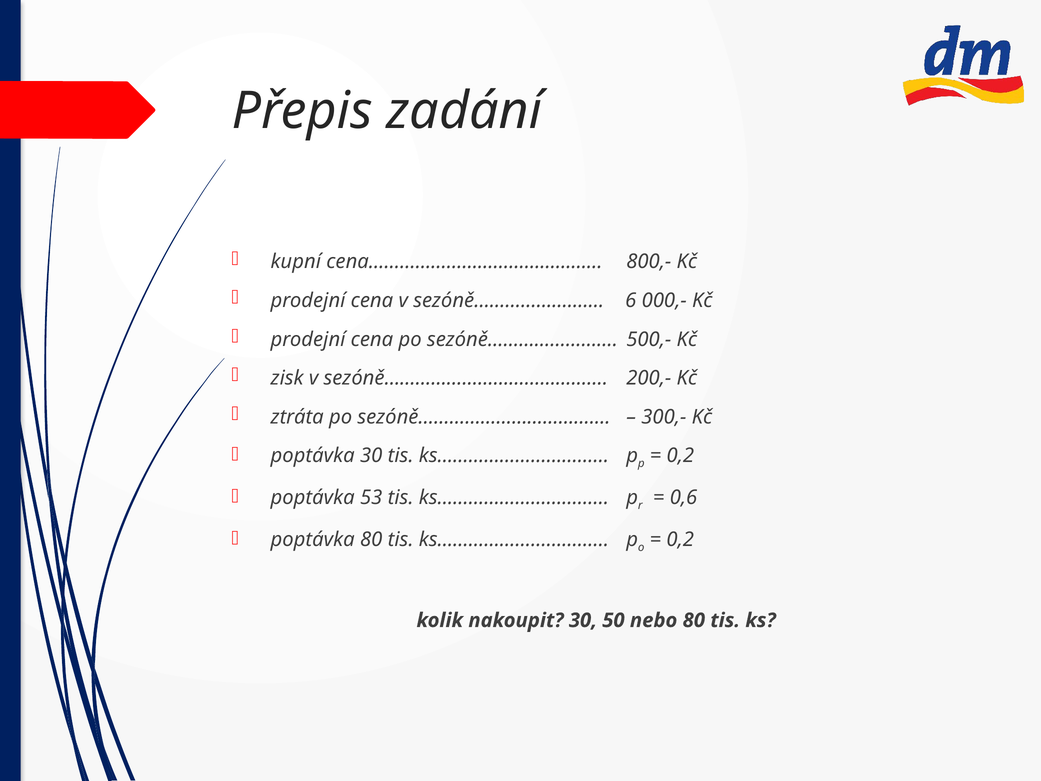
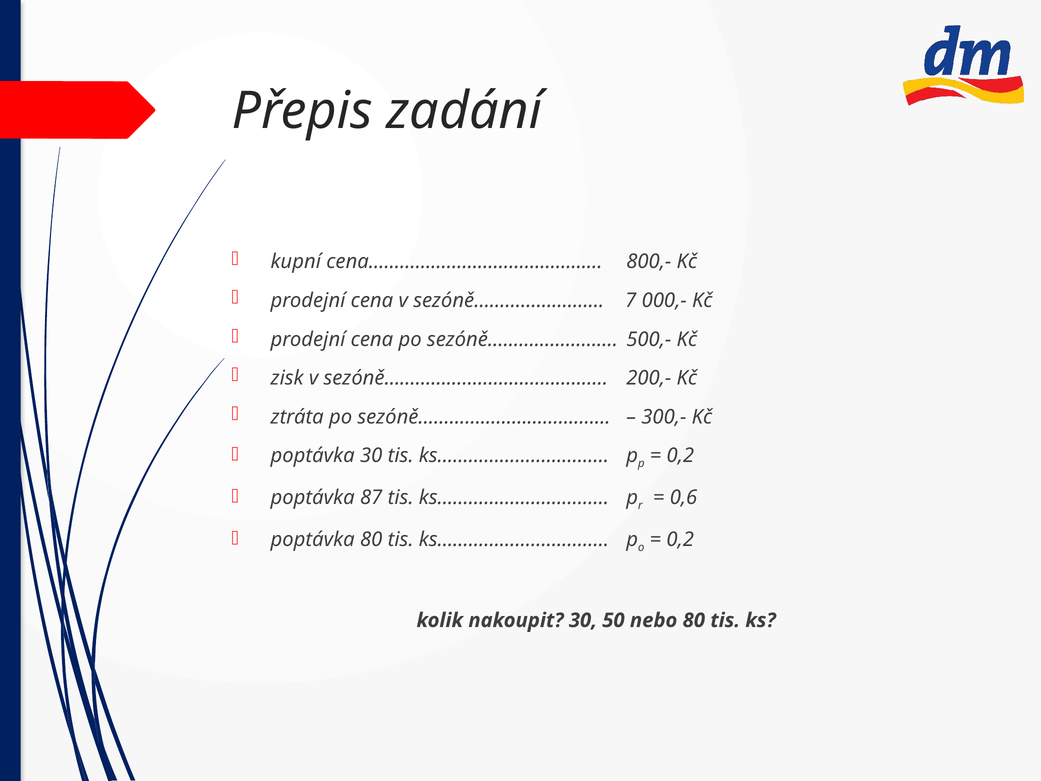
6: 6 -> 7 (631, 300)
53: 53 -> 87 (371, 498)
